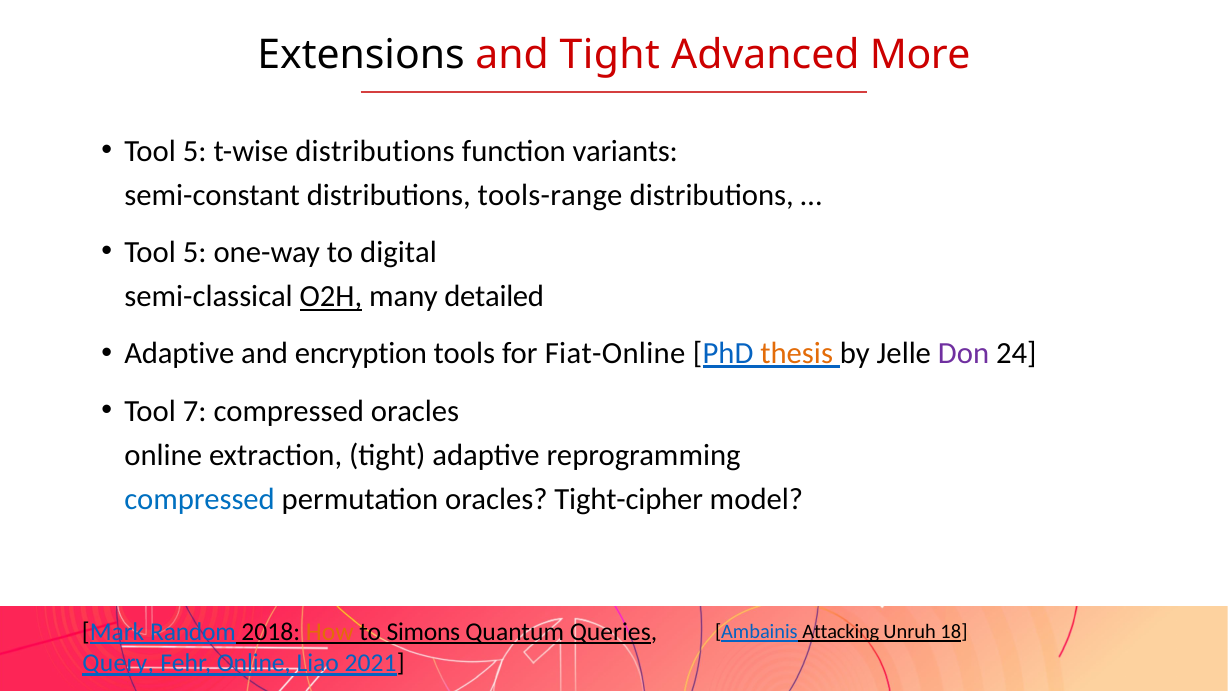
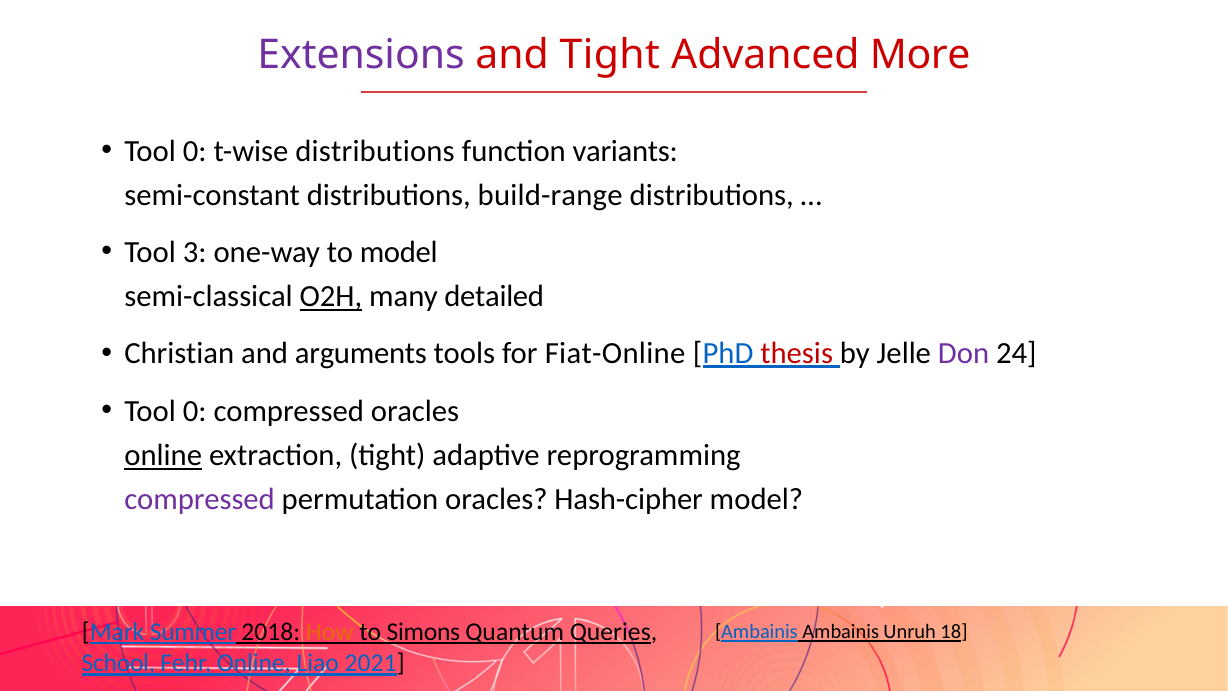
Extensions colour: black -> purple (361, 55)
5: 5 -> 0 (195, 151)
tools-range: tools-range -> build-range (550, 195)
5: 5 -> 3 (195, 252)
to digital: digital -> model (399, 252)
Adaptive: Adaptive -> Christian (179, 354)
encryption: encryption -> arguments (361, 354)
thesis colour: orange -> red (797, 354)
7: 7 -> 0 (195, 411)
online underline: none -> present (163, 455)
compressed colour: blue -> purple (200, 500)
Tight-cipher: Tight-cipher -> Hash-cipher (629, 500)
Random: Random -> Summer (193, 632)
Ambainis Attacking: Attacking -> Ambainis (841, 631)
Query: Query -> School (118, 663)
